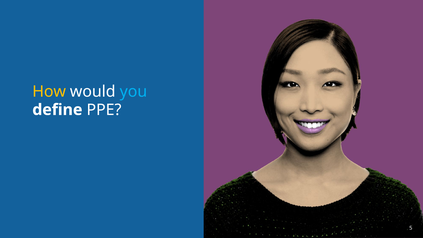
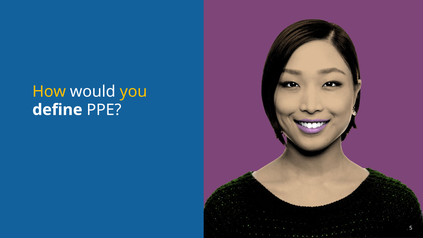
you colour: light blue -> yellow (133, 92)
